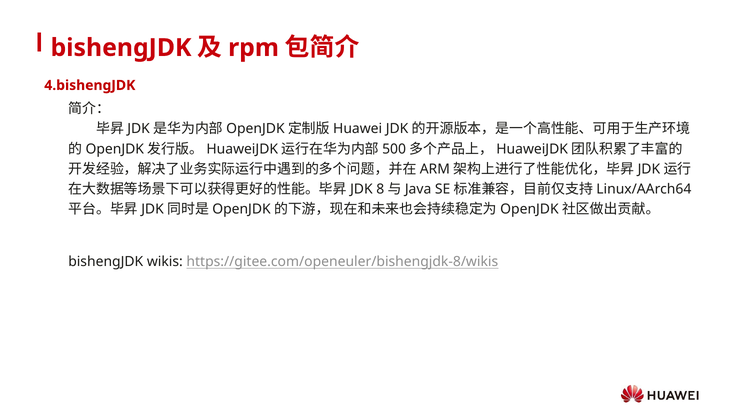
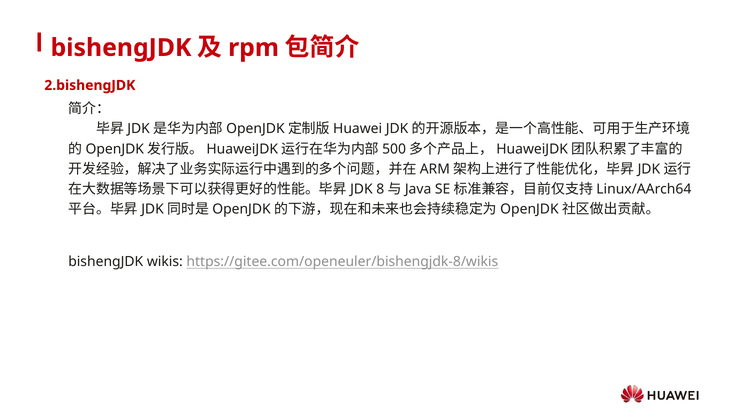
4.bishengJDK: 4.bishengJDK -> 2.bishengJDK (90, 85)
